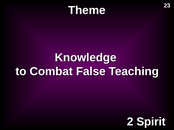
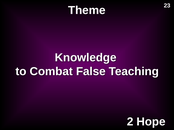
Spirit: Spirit -> Hope (151, 122)
